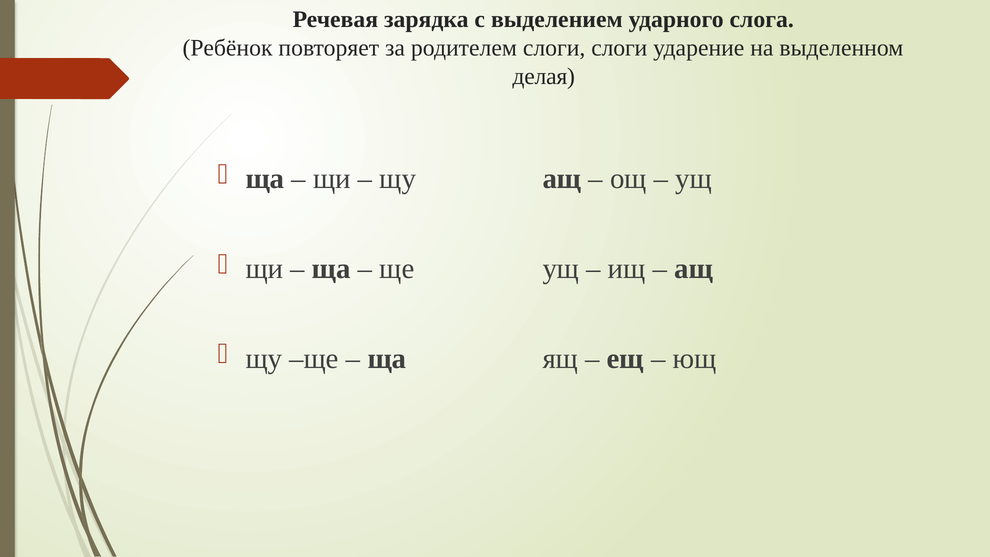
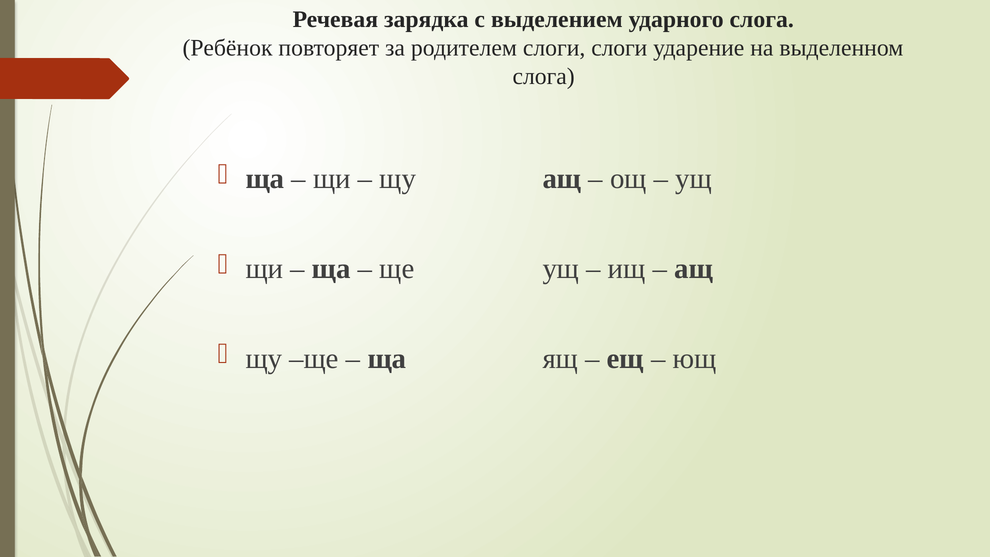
делая: делая -> слога (544, 76)
